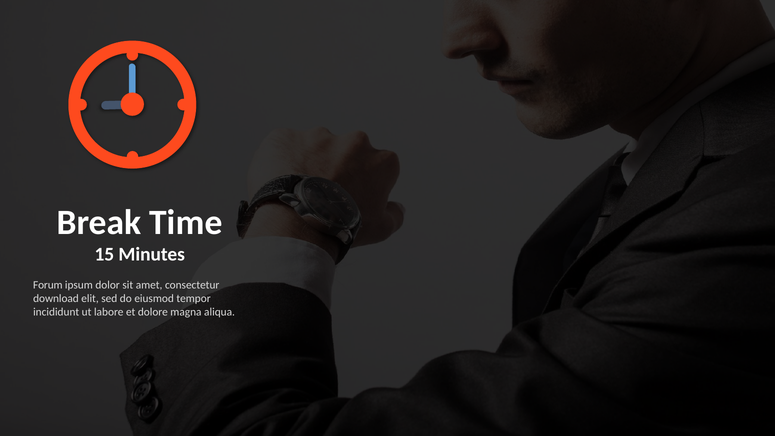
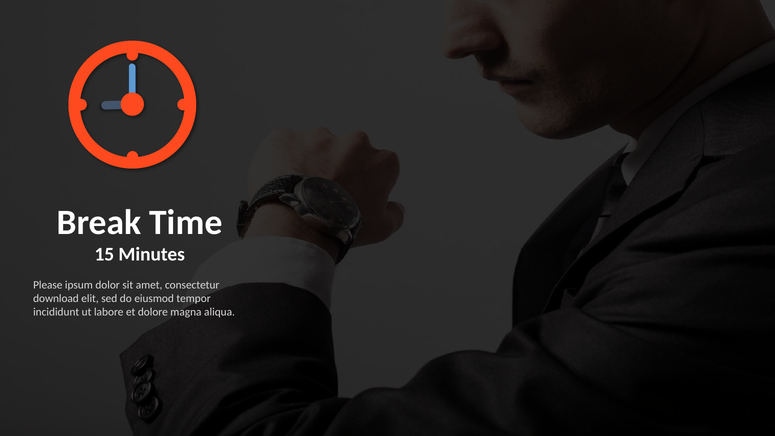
Forum: Forum -> Please (48, 285)
